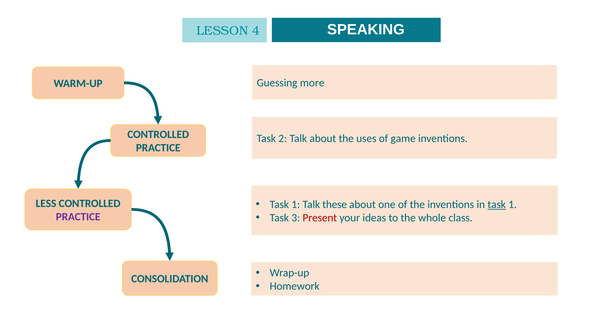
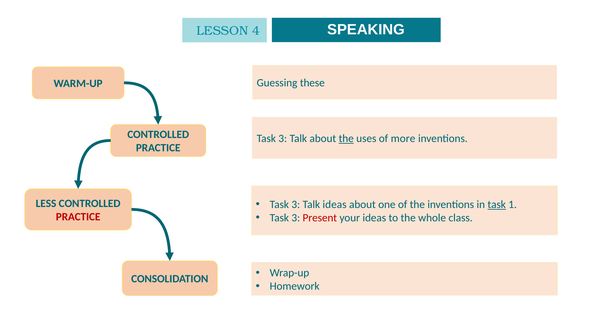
more: more -> these (312, 83)
2: 2 -> 3 (283, 139)
the underline: none -> present (346, 139)
game: game -> more (403, 139)
1: 1 -> 3 (296, 204)
Talk these: these -> ideas (335, 204)
PRACTICE colour: purple -> red (78, 217)
